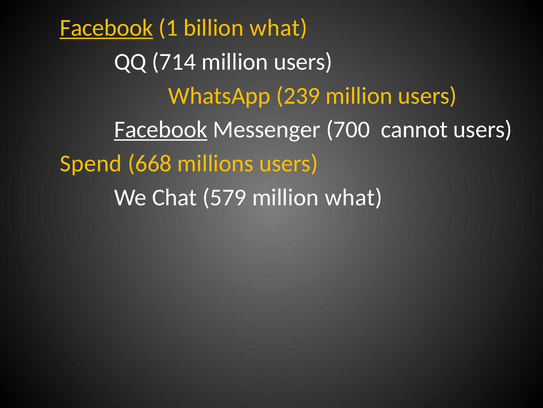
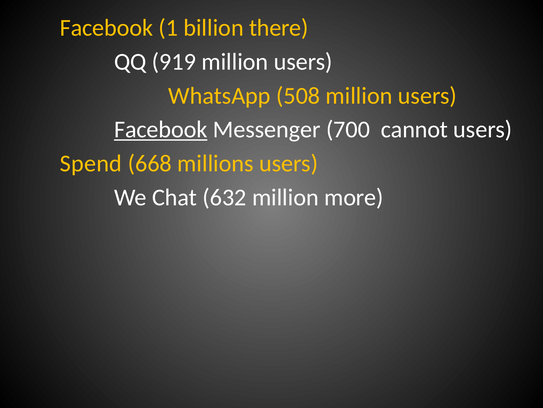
Facebook underline: present -> none (106, 28)
billion what: what -> there (279, 28)
714: 714 -> 919 (174, 62)
239: 239 -> 508 (298, 96)
579: 579 -> 632 (224, 197)
million what: what -> more (354, 197)
